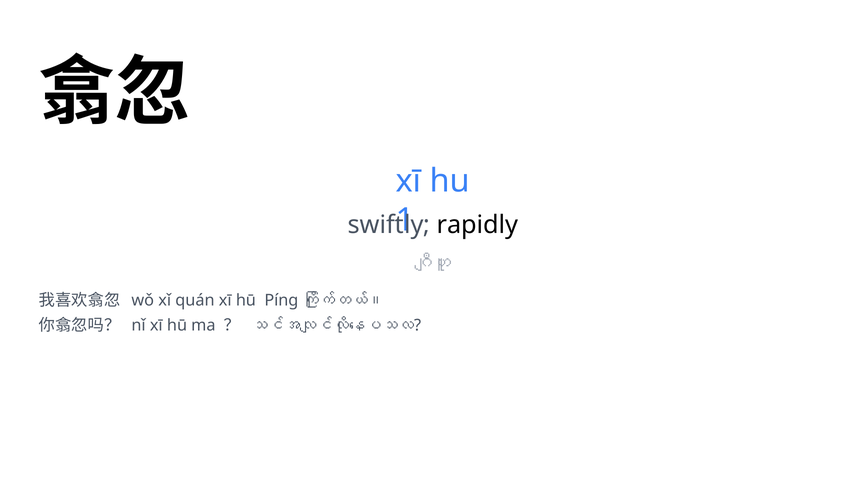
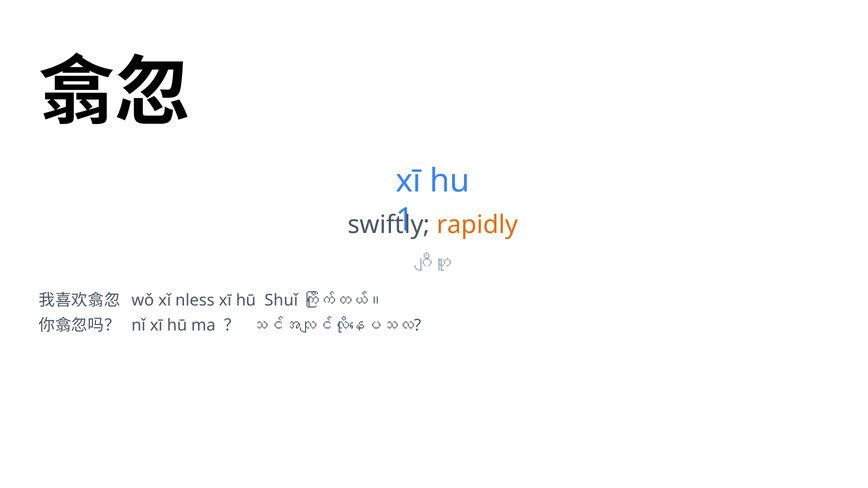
rapidly colour: black -> orange (477, 225)
quán: quán -> nless (195, 301)
Píng: Píng -> Shuǐ (281, 301)
